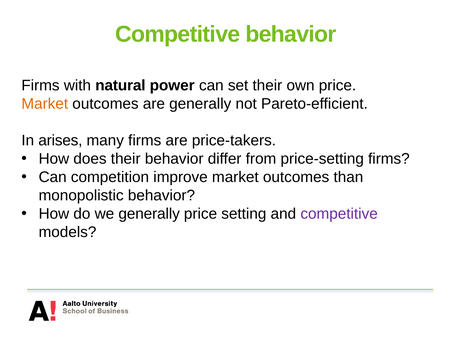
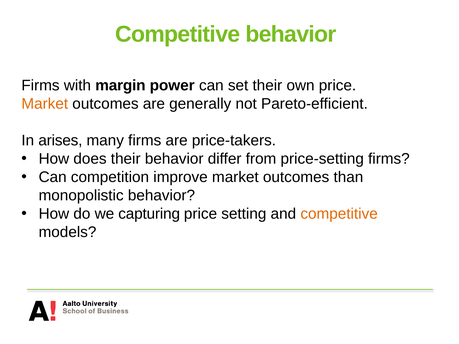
natural: natural -> margin (120, 86)
we generally: generally -> capturing (149, 214)
competitive colour: purple -> orange (339, 214)
